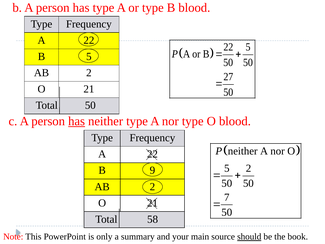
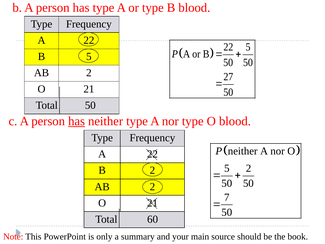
B 9: 9 -> 2 (152, 170)
58: 58 -> 60 (153, 219)
should underline: present -> none (249, 237)
